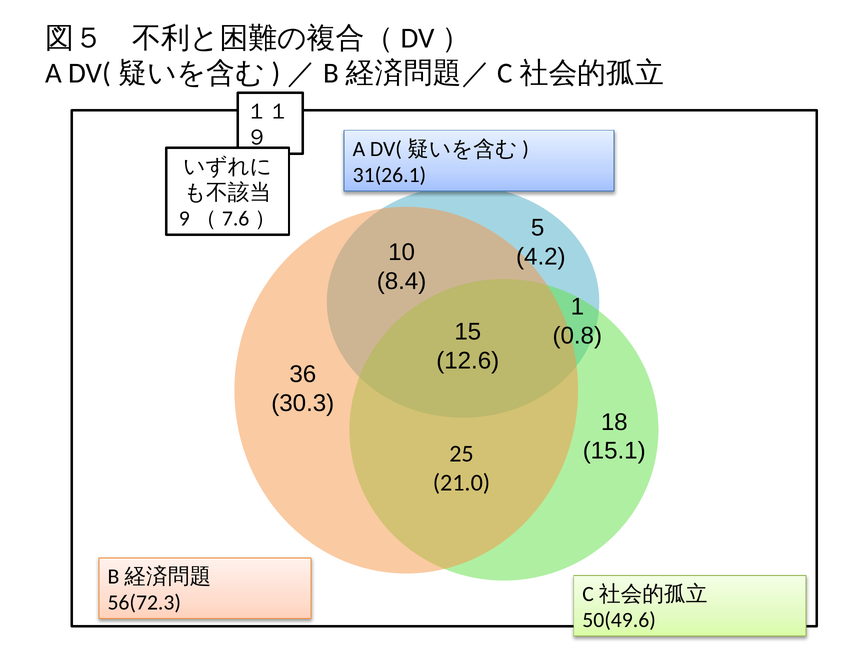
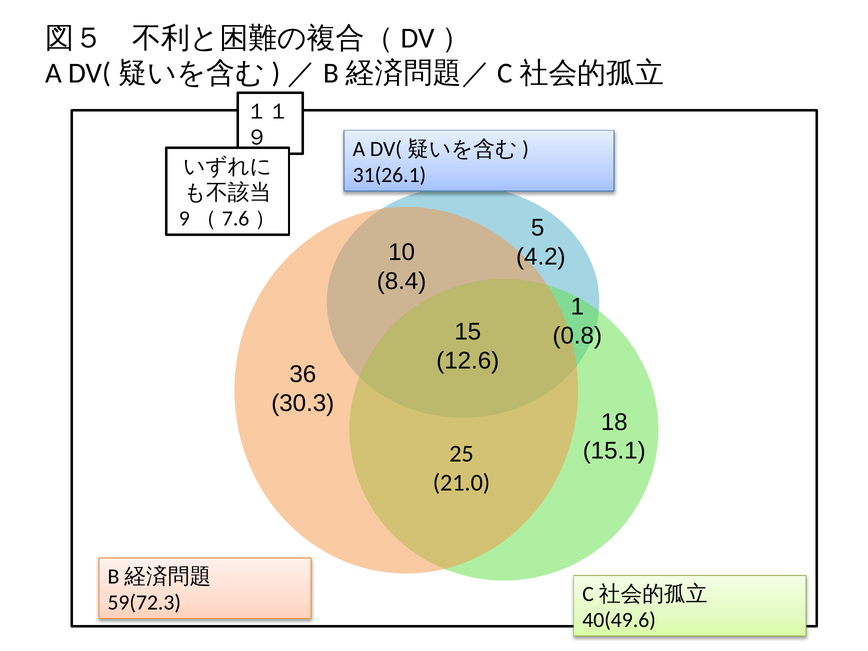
56(72.3: 56(72.3 -> 59(72.3 (144, 603)
50(49.6: 50(49.6 -> 40(49.6 (619, 620)
